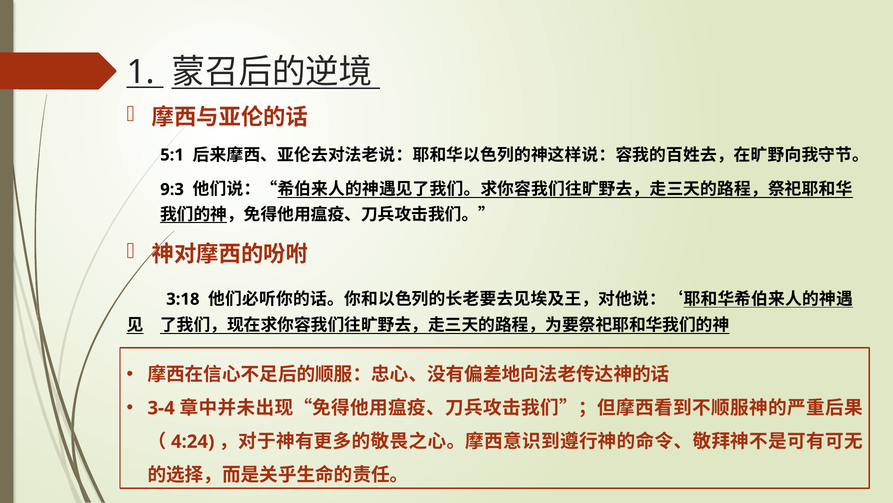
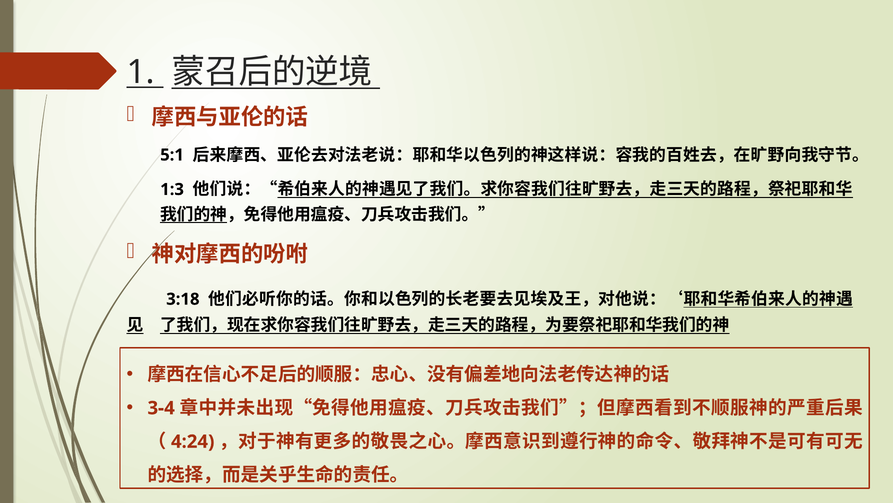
9:3: 9:3 -> 1:3 (172, 189)
